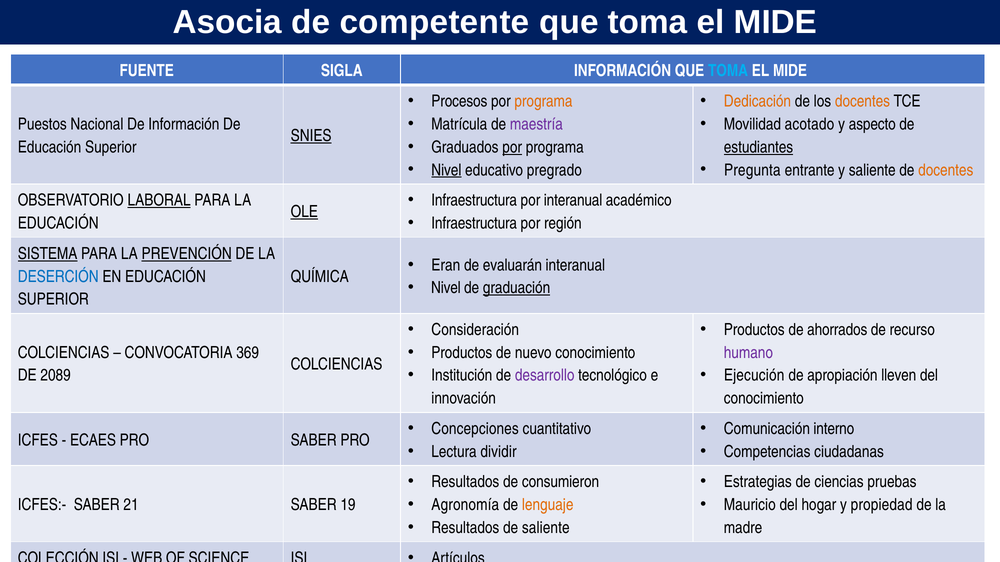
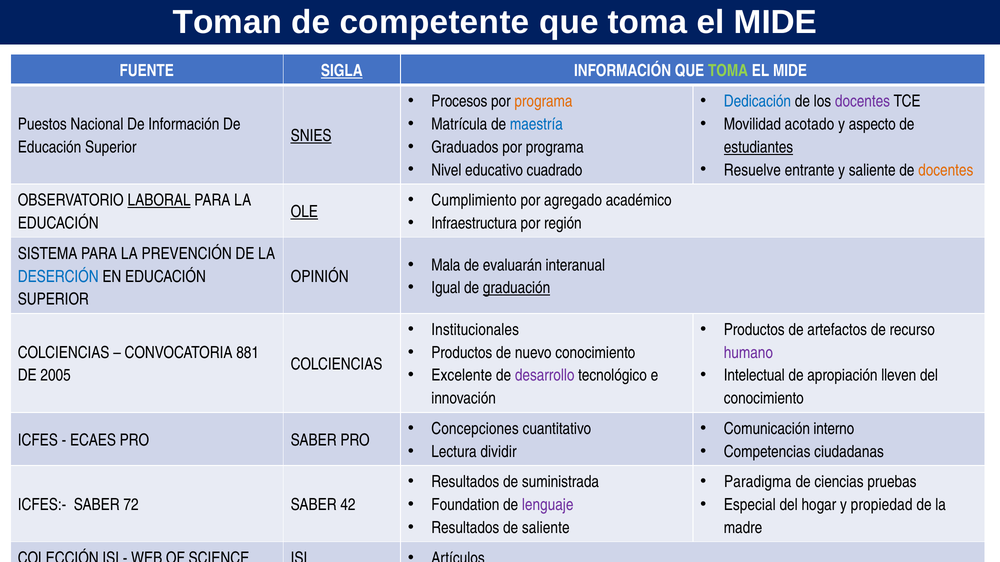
Asocia: Asocia -> Toman (227, 22)
SIGLA underline: none -> present (342, 71)
TOMA colour: light blue -> light green (728, 71)
Dedicación colour: orange -> blue (757, 102)
docentes colour: orange -> purple (862, 102)
maestría colour: purple -> blue (536, 124)
por underline: present -> none (512, 147)
Nivel underline: present -> none (446, 170)
pregrado: pregrado -> cuadrado (554, 170)
Pregunta: Pregunta -> Resuelve (752, 170)
Infraestructura: Infraestructura -> Cumplimiento (474, 201)
por interanual: interanual -> agregado (573, 201)
SISTEMA underline: present -> none (48, 254)
PREVENCIÓN underline: present -> none (187, 254)
Eran: Eran -> Mala (446, 265)
QUÍMICA: QUÍMICA -> OPINIÓN (320, 277)
Nivel: Nivel -> Igual (446, 288)
Consideración: Consideración -> Institucionales (475, 330)
ahorrados: ahorrados -> artefactos (837, 330)
369: 369 -> 881 (248, 353)
Institución: Institución -> Excelente (462, 376)
Ejecución: Ejecución -> Intelectual (754, 376)
2089: 2089 -> 2005 (56, 376)
consumieron: consumieron -> suministrada (560, 482)
Estrategias: Estrategias -> Paradigma (758, 482)
Agronomía: Agronomía -> Foundation (465, 505)
lenguaje colour: orange -> purple (548, 505)
Mauricio: Mauricio -> Especial (750, 505)
21: 21 -> 72 (131, 505)
19: 19 -> 42 (348, 505)
